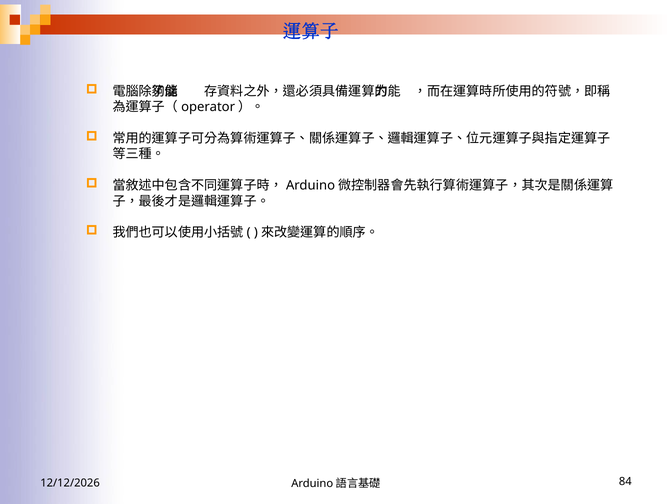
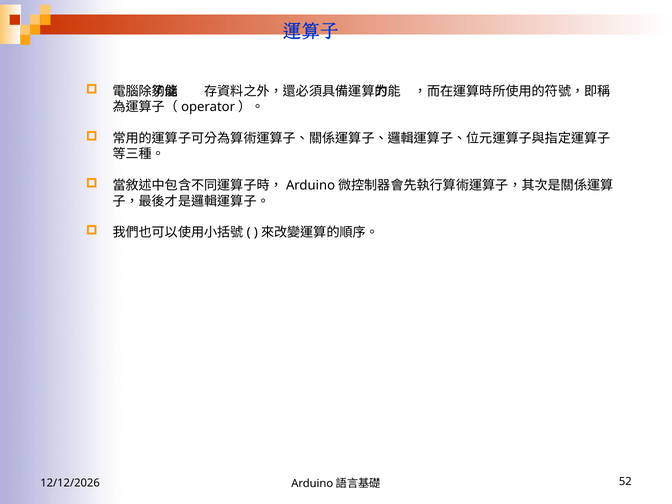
84: 84 -> 52 (625, 482)
